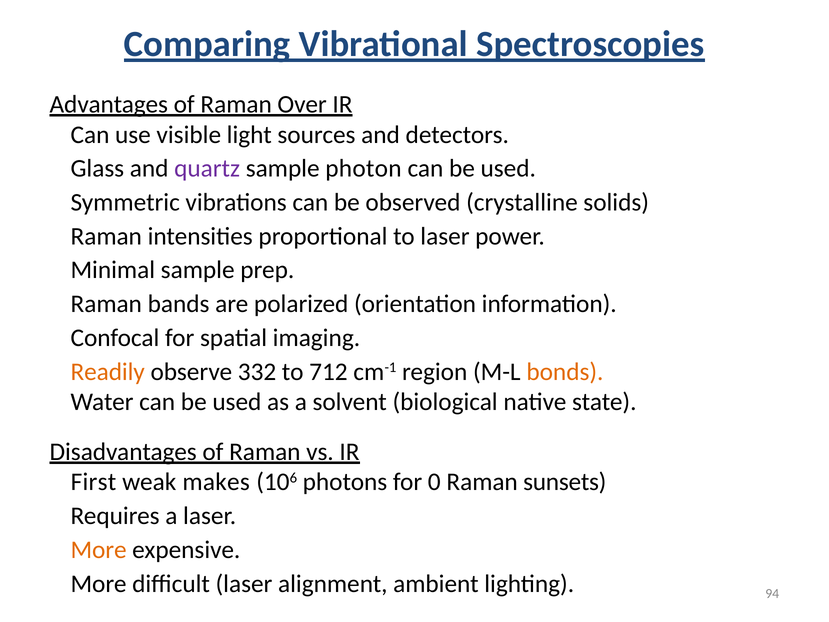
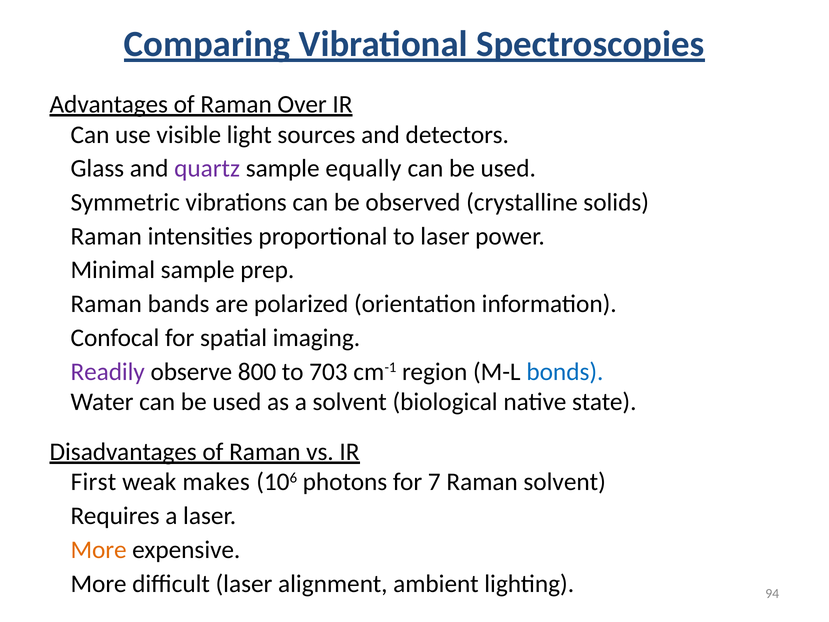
photon: photon -> equally (363, 168)
Readily colour: orange -> purple (108, 372)
332: 332 -> 800 (257, 372)
712: 712 -> 703 (328, 372)
bonds colour: orange -> blue (565, 372)
0: 0 -> 7 (434, 482)
Raman sunsets: sunsets -> solvent (565, 482)
